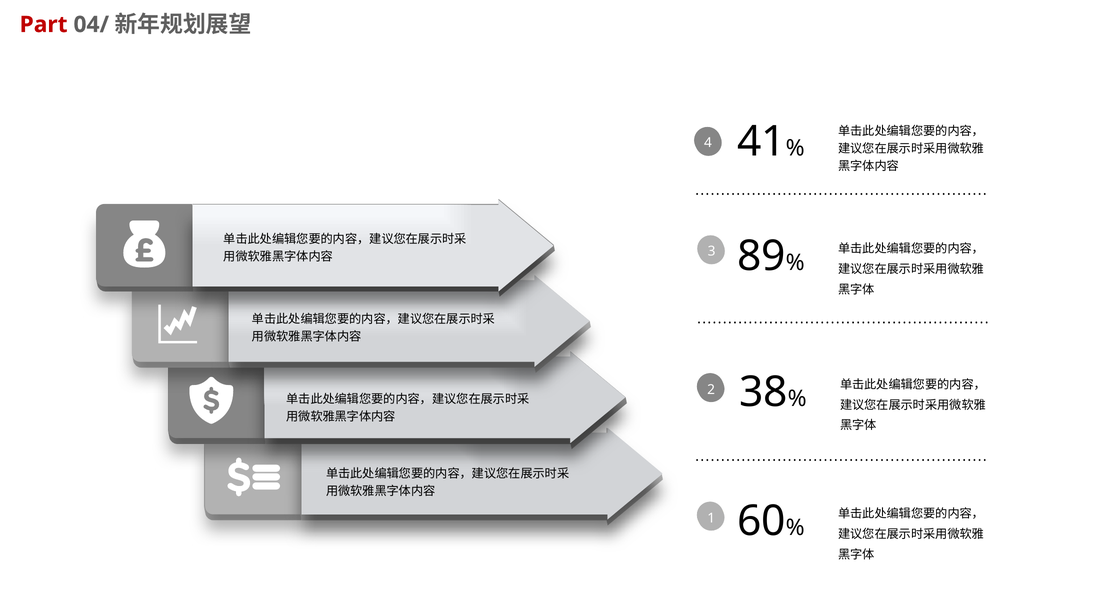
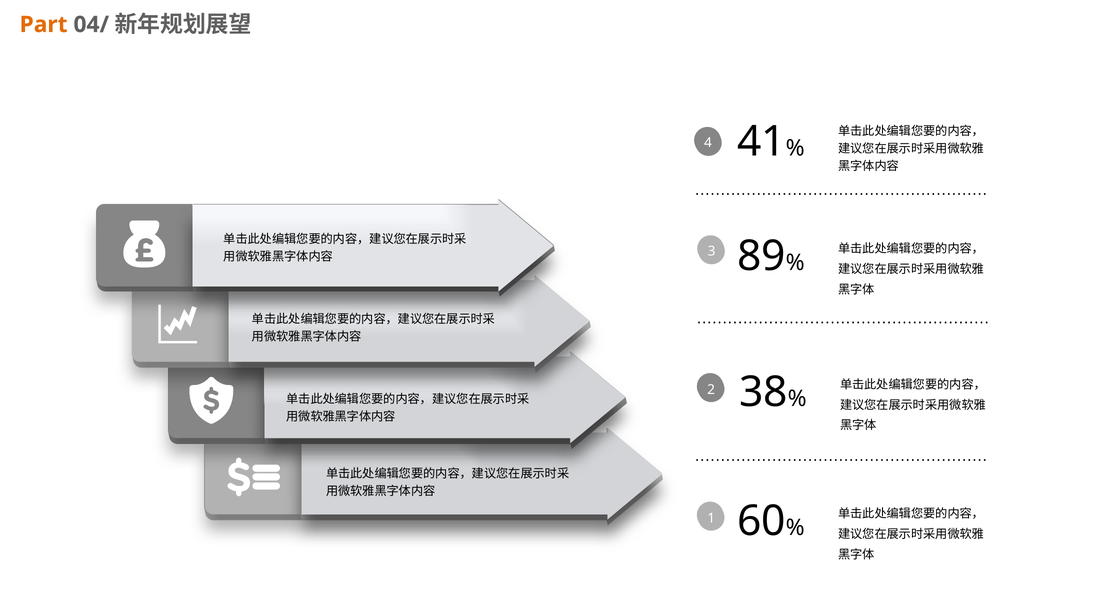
Part colour: red -> orange (44, 25)
